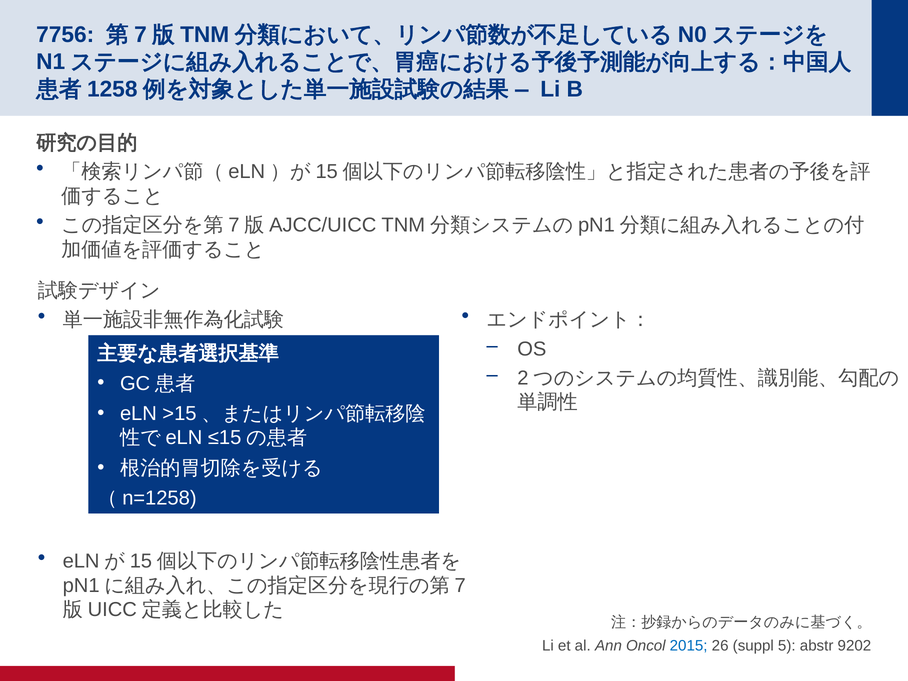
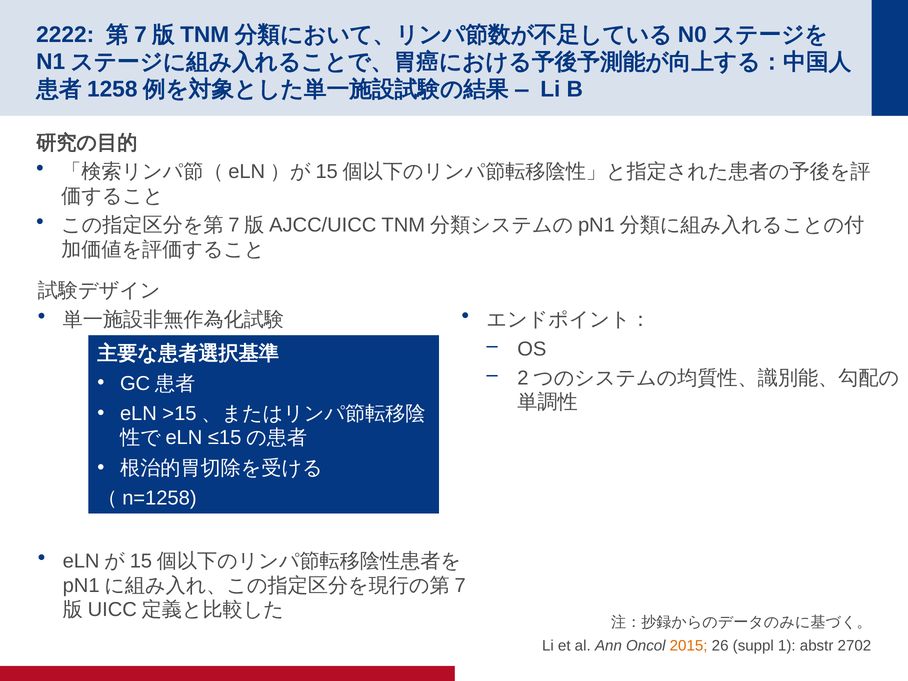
7756: 7756 -> 2222 (65, 35)
2015 colour: blue -> orange (689, 646)
5: 5 -> 1 (787, 646)
9202: 9202 -> 2702 (854, 646)
